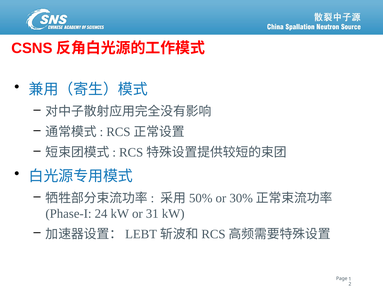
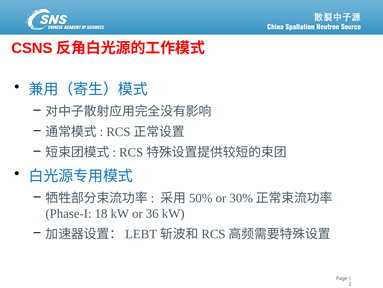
24: 24 -> 18 (101, 213)
31: 31 -> 36 (152, 213)
